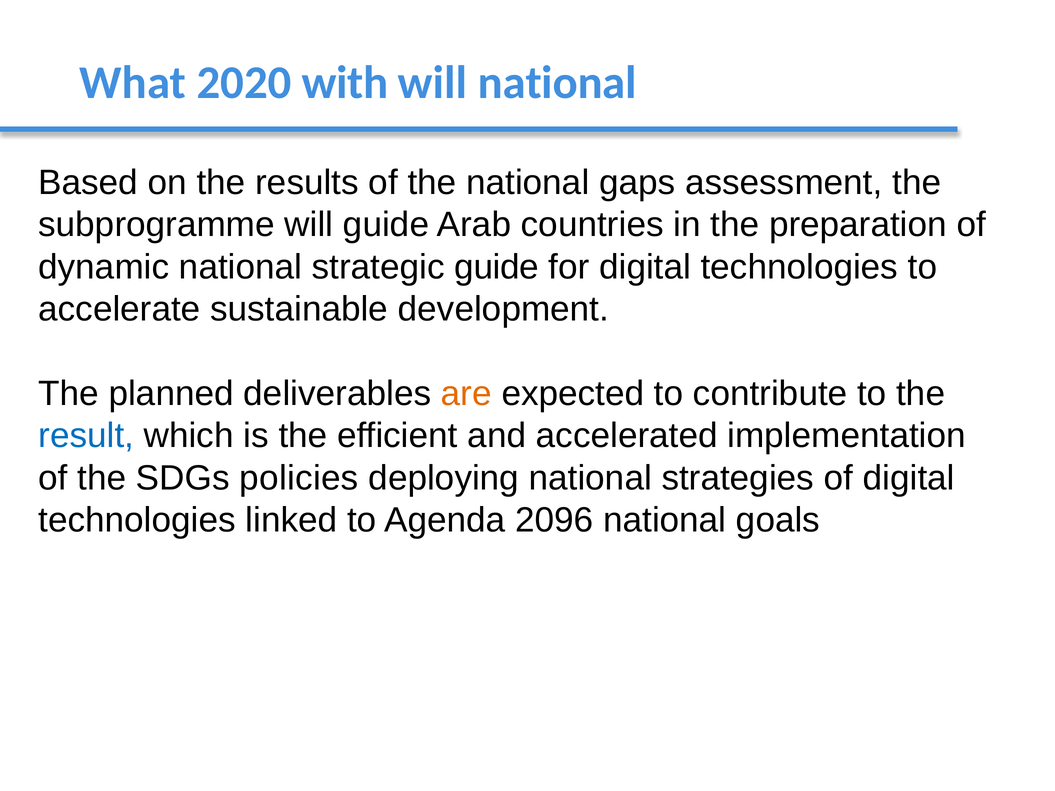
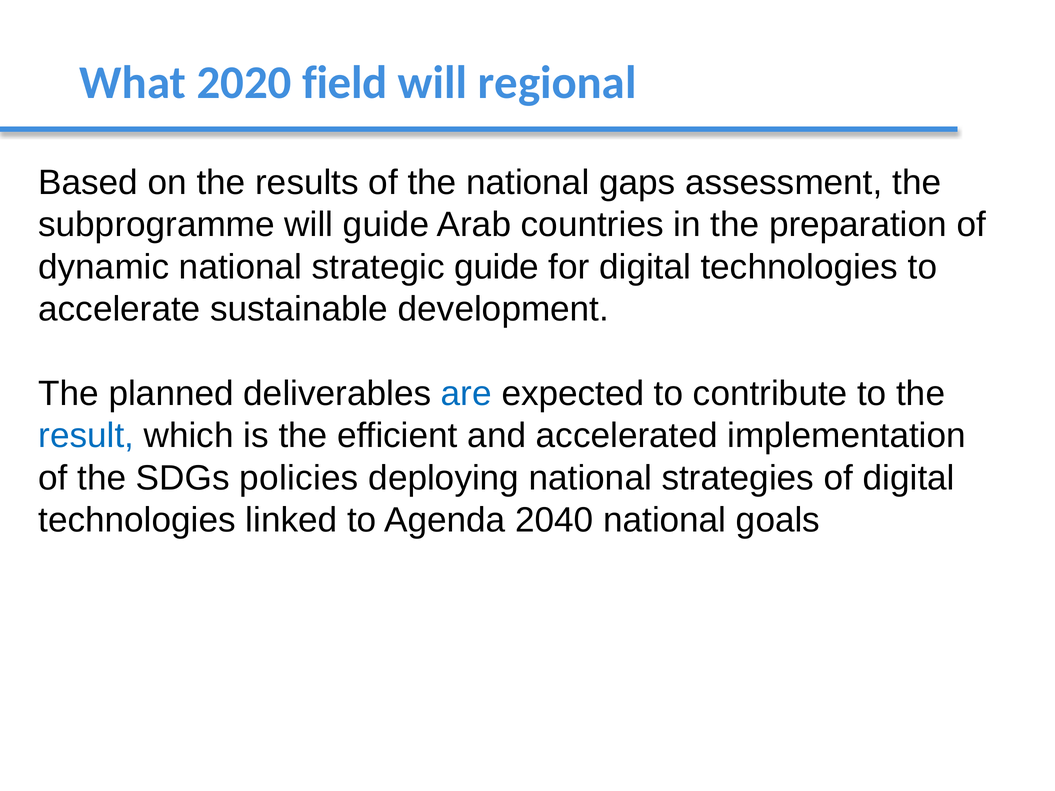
with: with -> field (345, 83)
will national: national -> regional (557, 83)
are colour: orange -> blue (466, 394)
2096: 2096 -> 2040 (554, 520)
